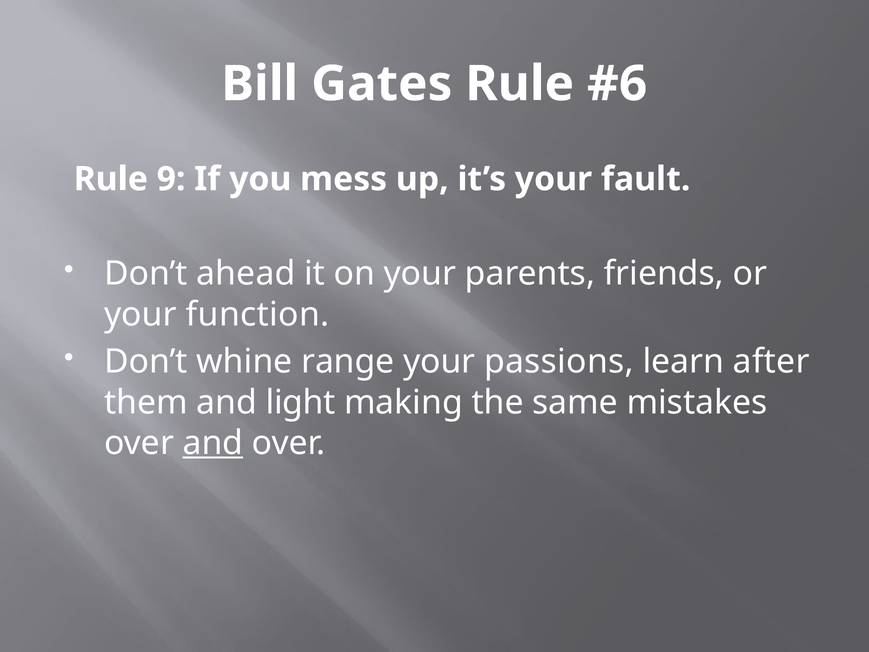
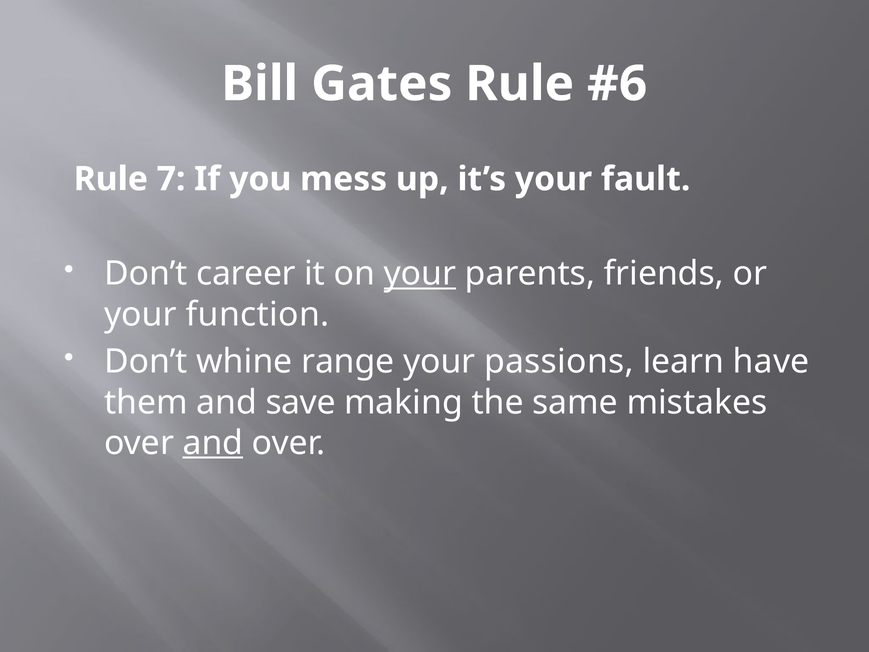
9: 9 -> 7 (171, 179)
ahead: ahead -> career (246, 274)
your underline: none -> present (420, 274)
after: after -> have (771, 362)
light: light -> save (301, 402)
